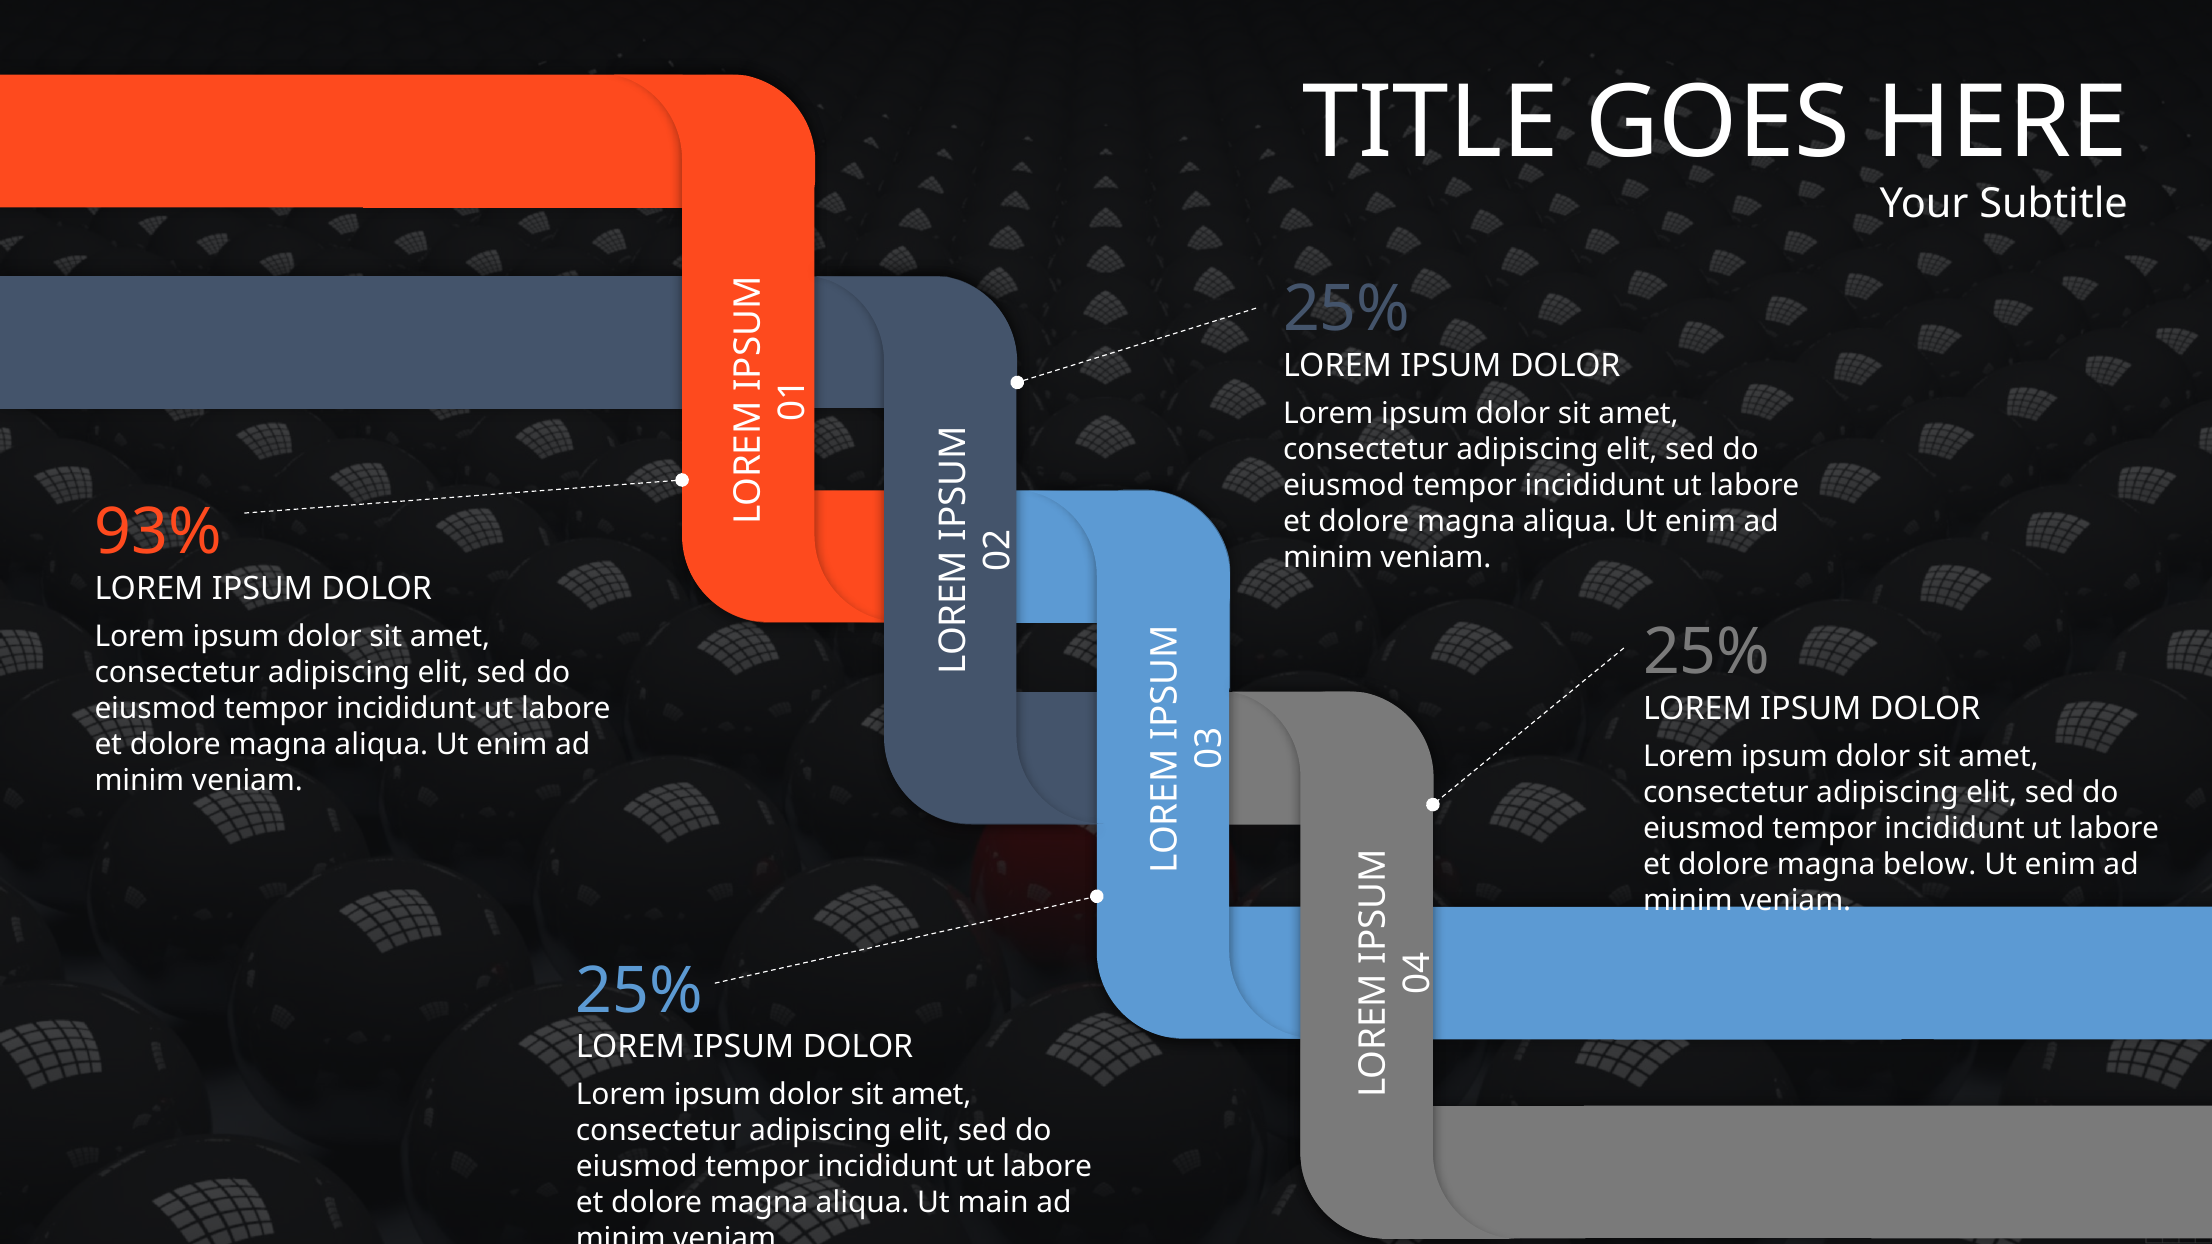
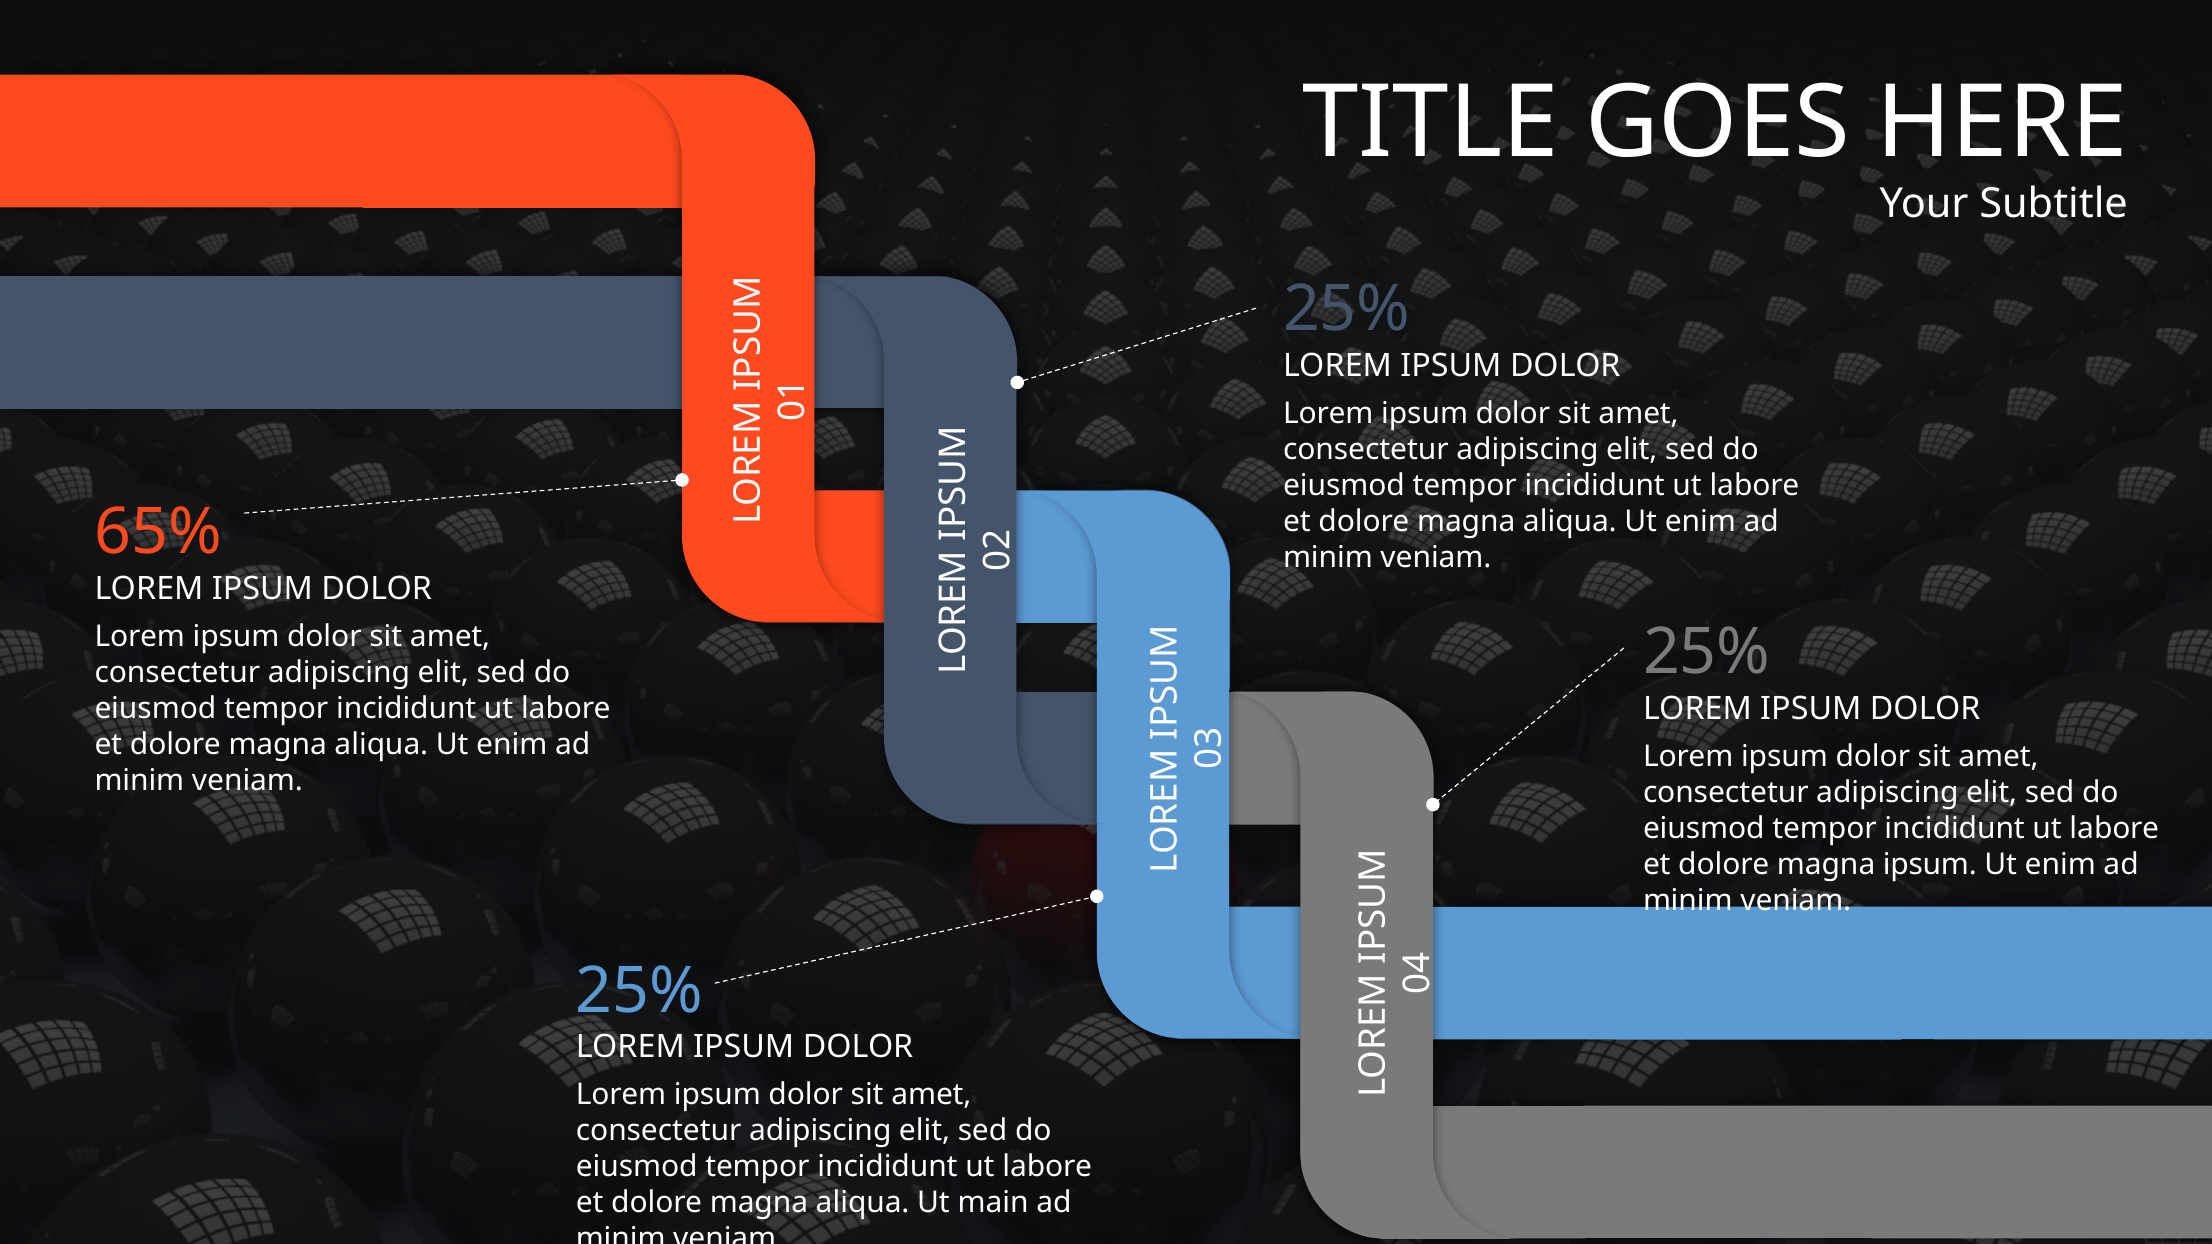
93%: 93% -> 65% (158, 533)
magna below: below -> ipsum (1930, 865)
